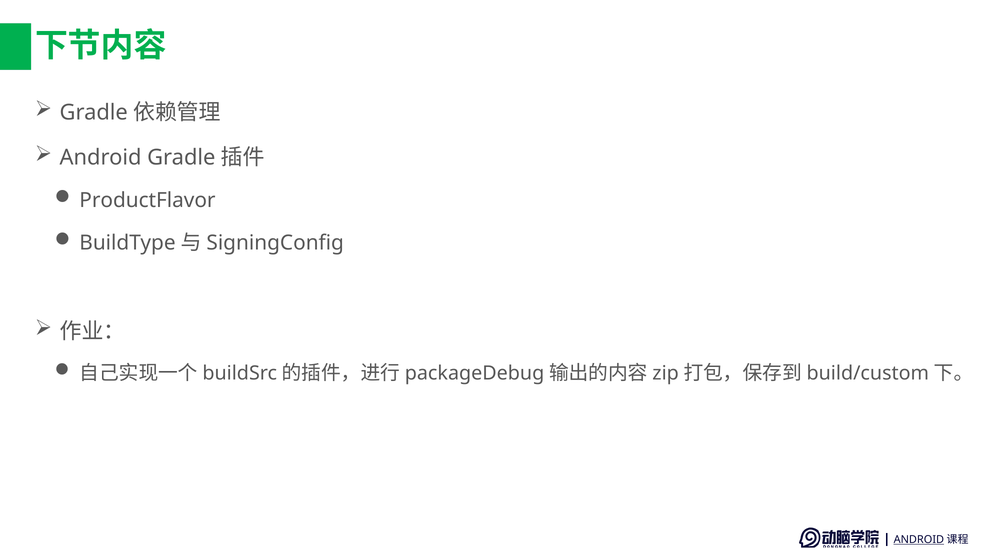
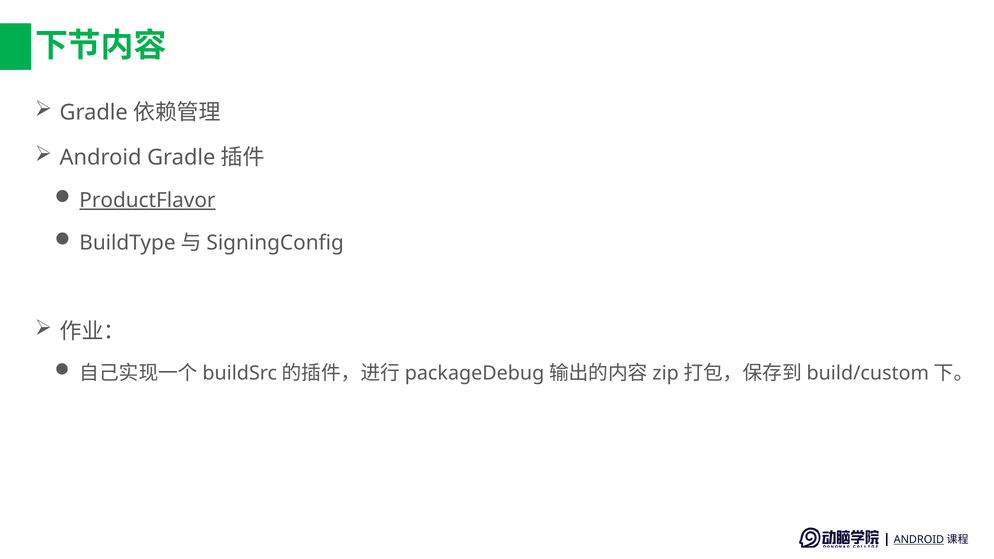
ProductFlavor underline: none -> present (147, 200)
